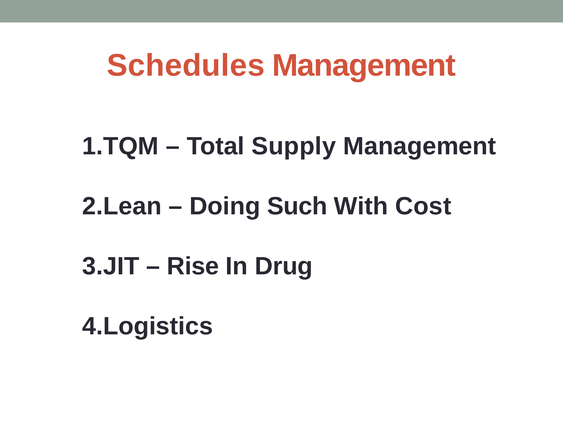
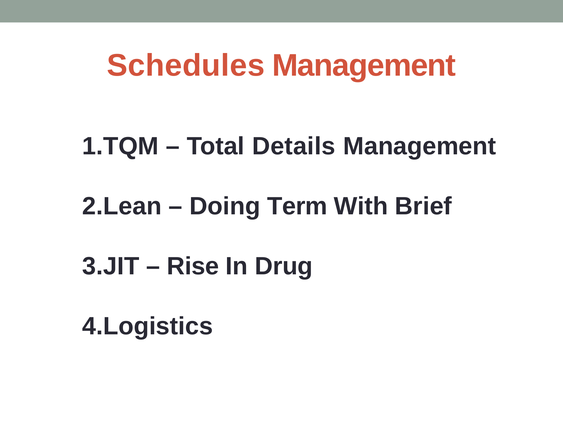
Supply: Supply -> Details (294, 146)
Such: Such -> Term (297, 206)
Cost: Cost -> Brief (423, 206)
